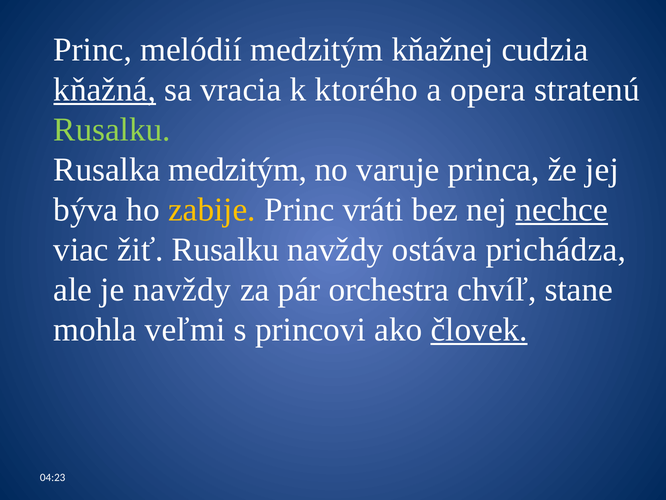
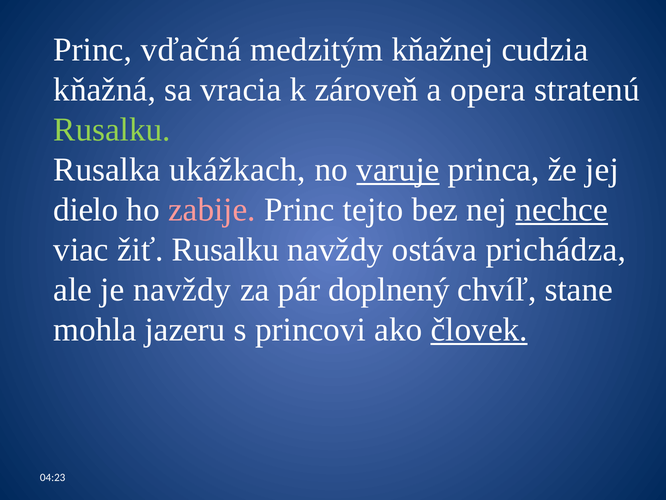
melódií: melódií -> vďačná (191, 50)
kňažná underline: present -> none (105, 90)
ktorého: ktorého -> zároveň (367, 90)
Rusalka medzitým: medzitým -> ukážkach (237, 170)
varuje underline: none -> present (398, 170)
býva: býva -> dielo (86, 210)
zabije colour: yellow -> pink (212, 210)
vráti: vráti -> tejto (373, 210)
orchestra: orchestra -> doplnený (389, 290)
veľmi: veľmi -> jazeru (185, 330)
